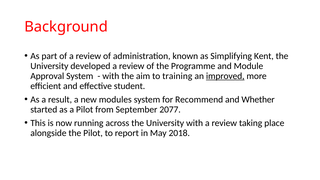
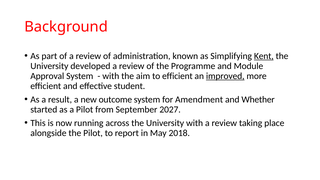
Kent underline: none -> present (264, 56)
to training: training -> efficient (177, 76)
modules: modules -> outcome (115, 100)
Recommend: Recommend -> Amendment (199, 100)
2077: 2077 -> 2027 (170, 110)
